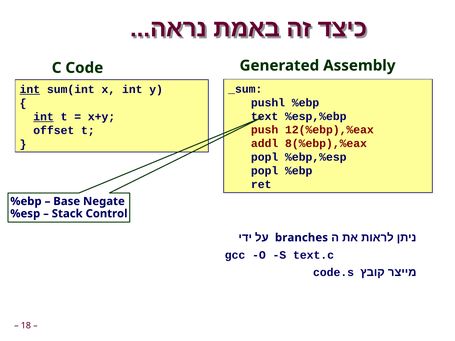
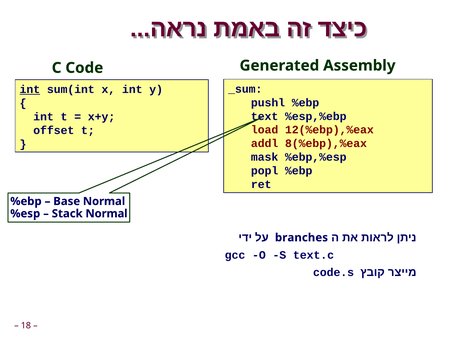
int underline: present -> none (44, 117)
push: push -> load (265, 130)
popl: popl -> mask (265, 157)
Base Negate: Negate -> Normal (104, 201)
Stack Control: Control -> Normal (107, 214)
